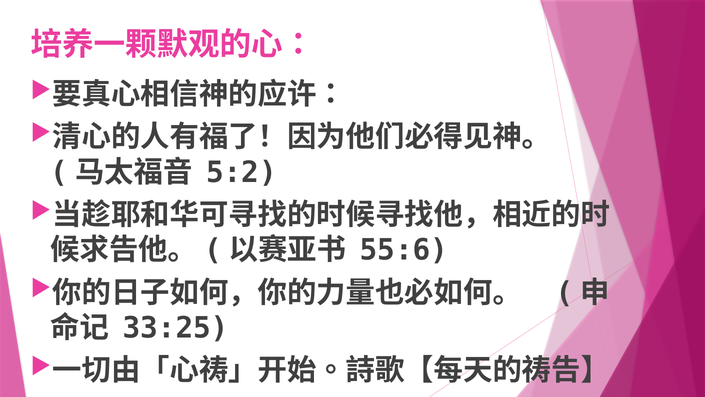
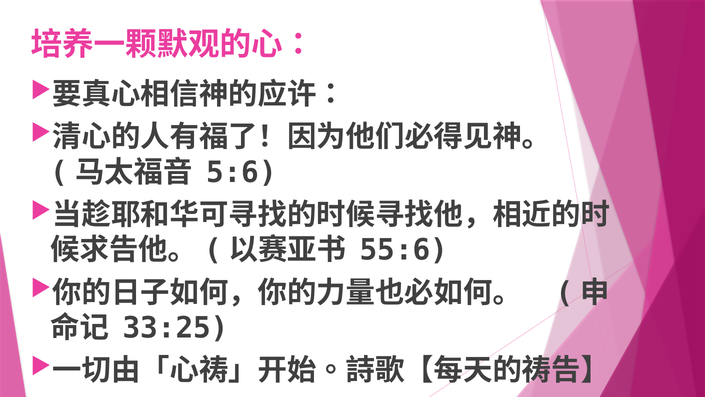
5:2: 5:2 -> 5:6 (241, 172)
